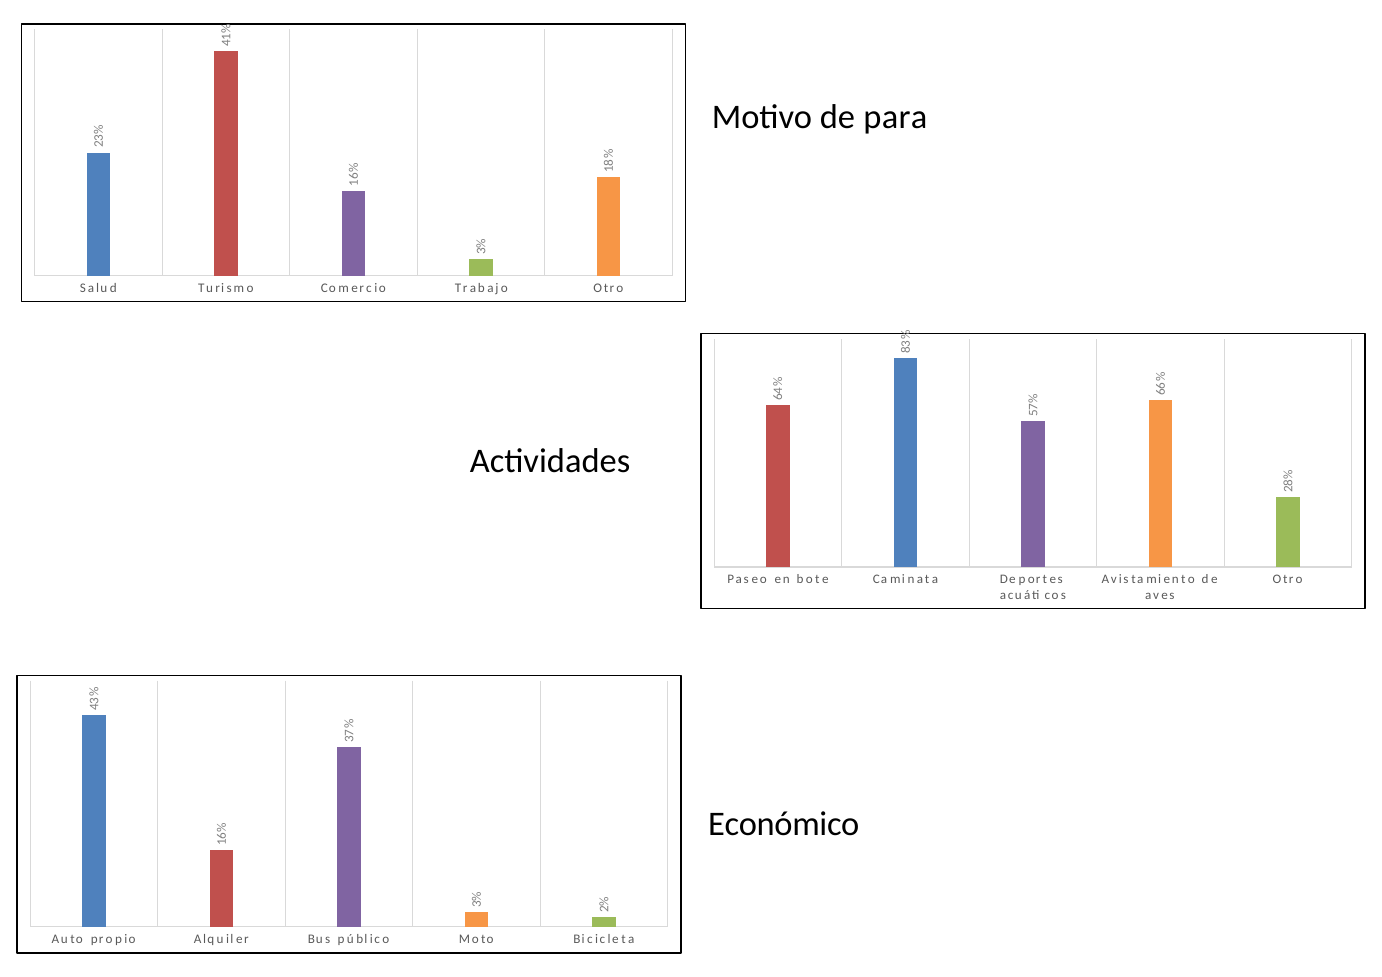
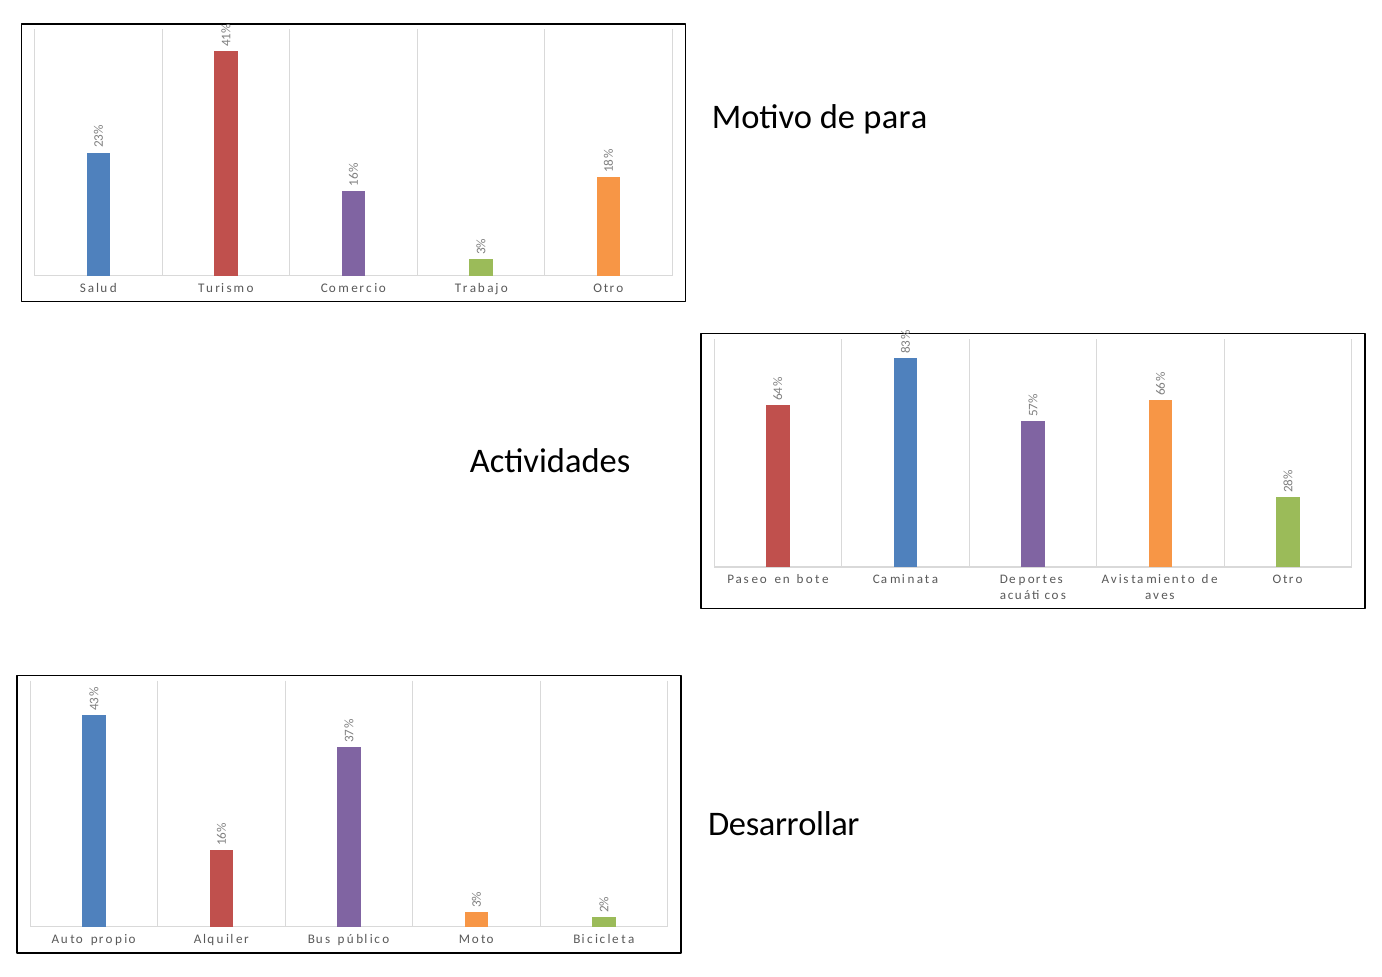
Económico: Económico -> Desarrollar (784, 825)
